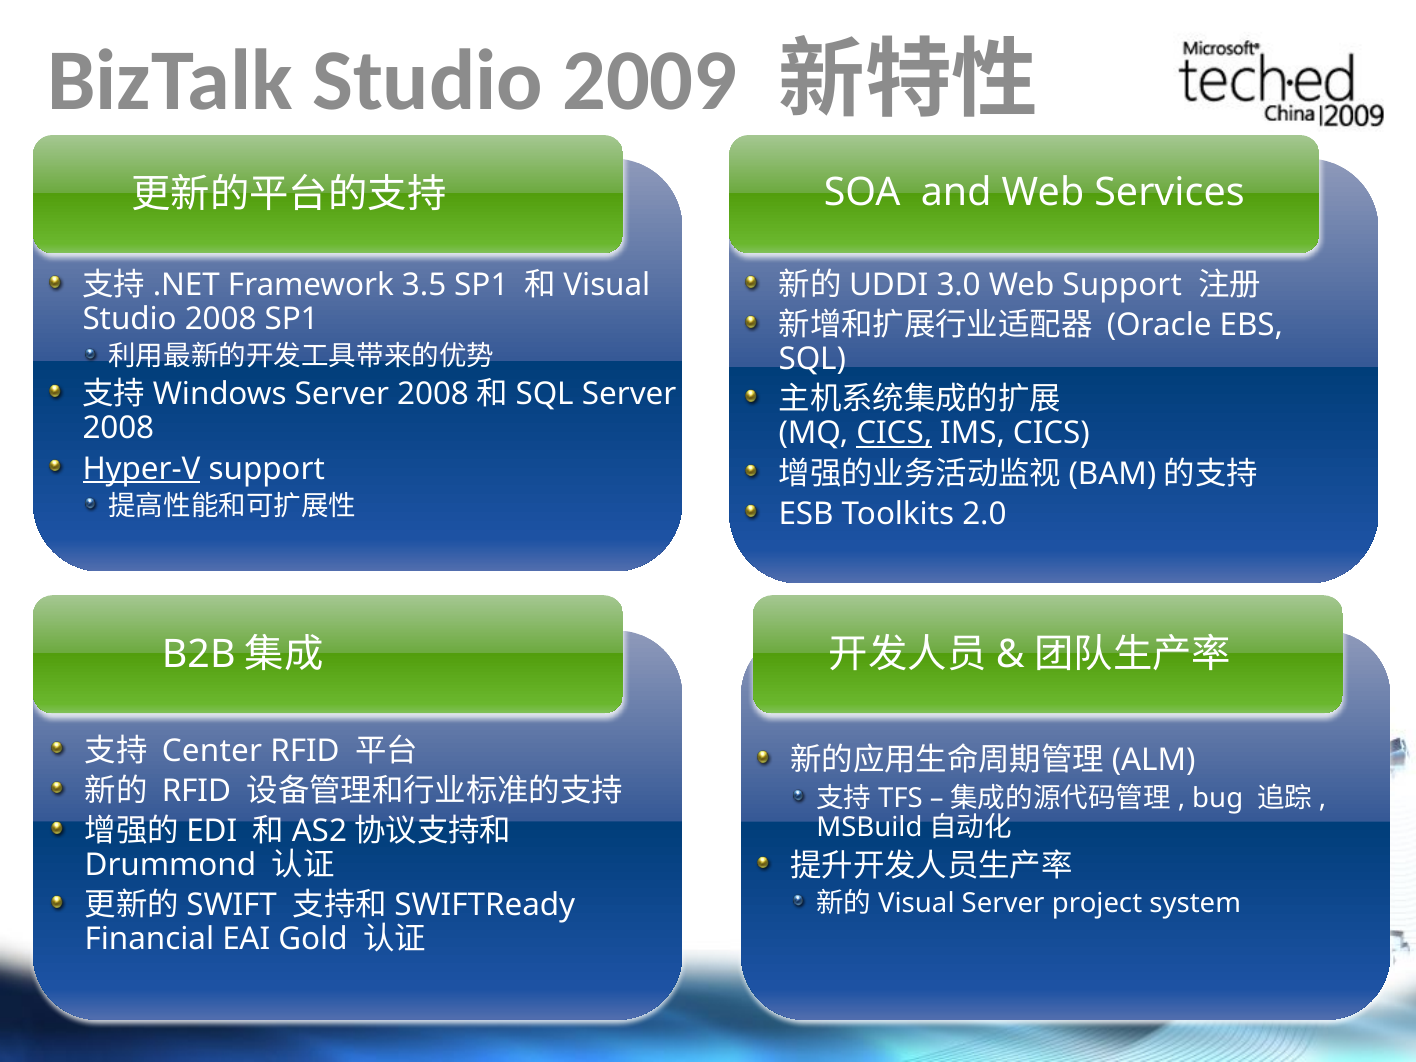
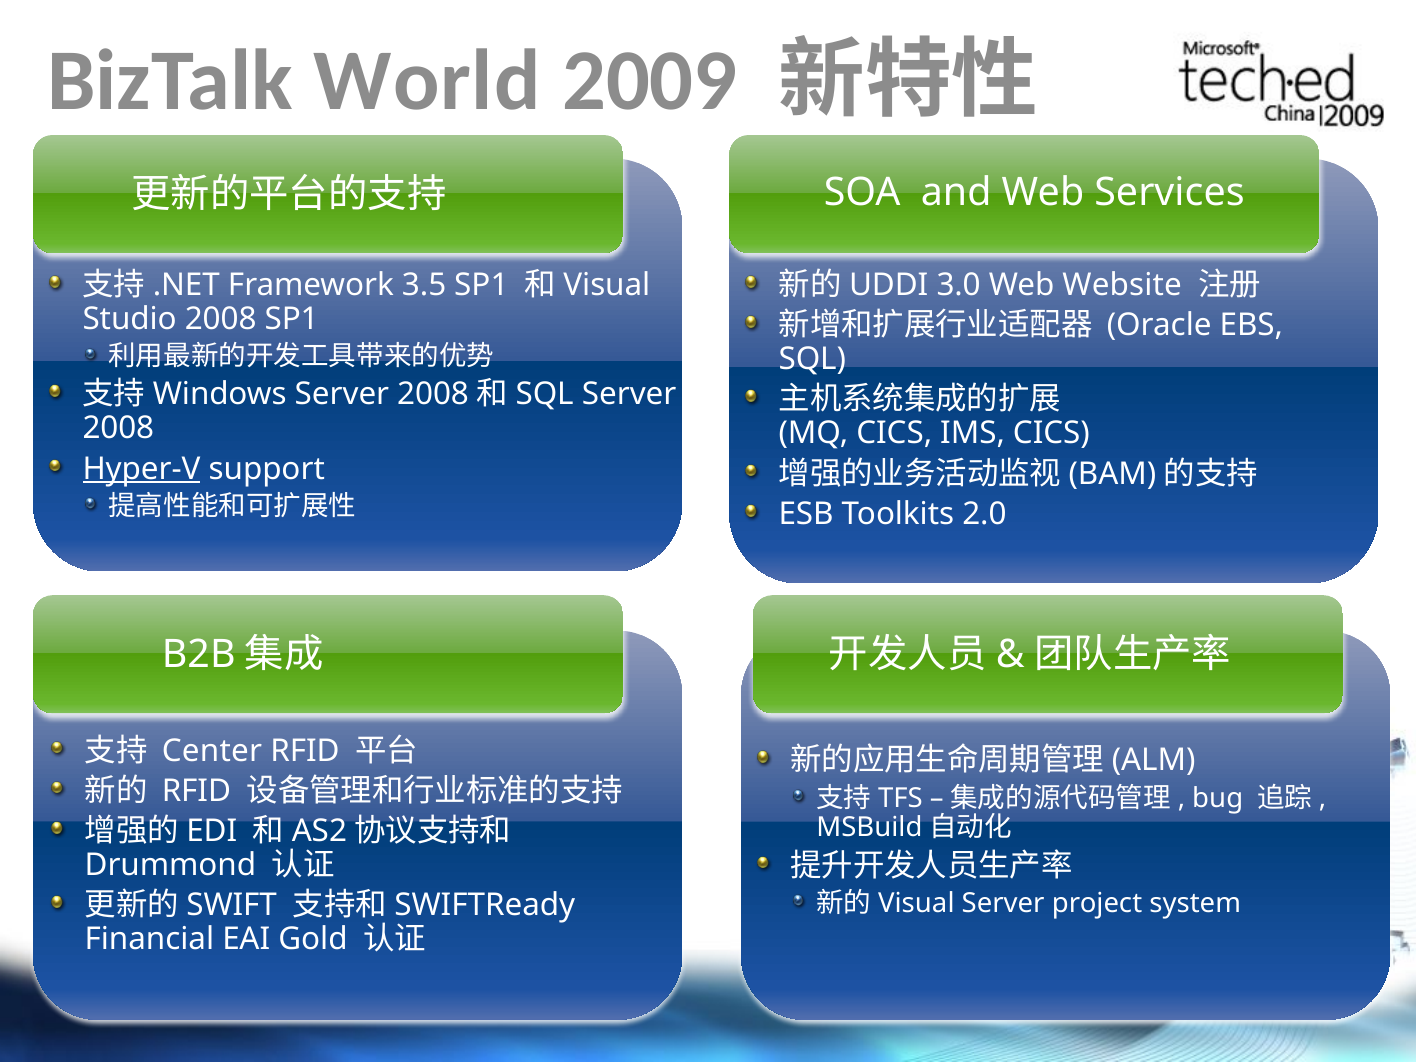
BizTalk Studio: Studio -> World (427, 81)
Web Support: Support -> Website (1122, 285)
CICS underline: present -> none (894, 433)
